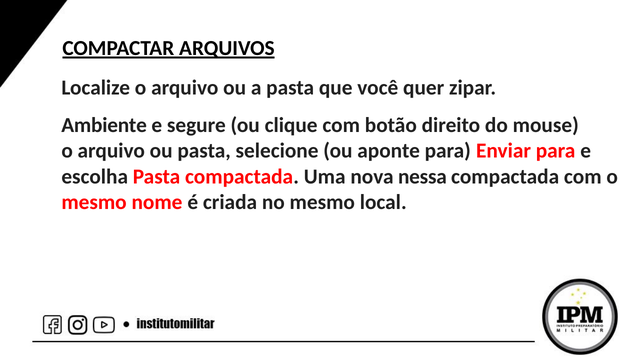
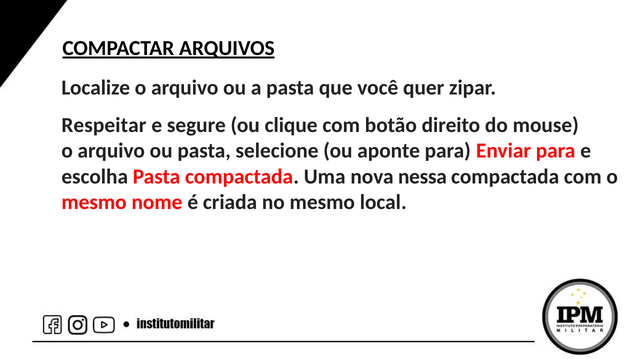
Ambiente: Ambiente -> Respeitar (104, 125)
